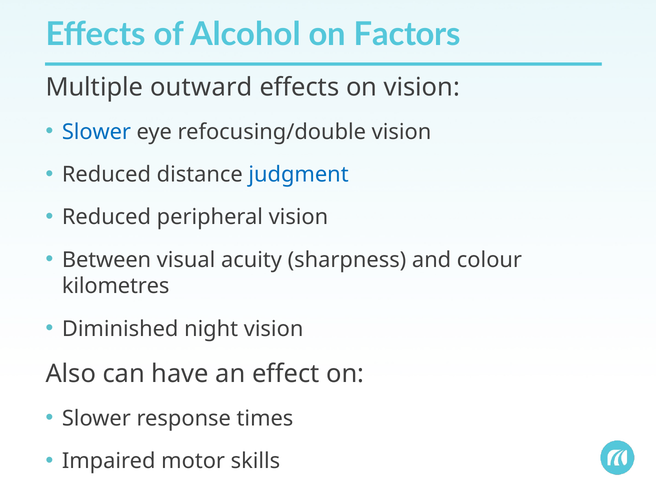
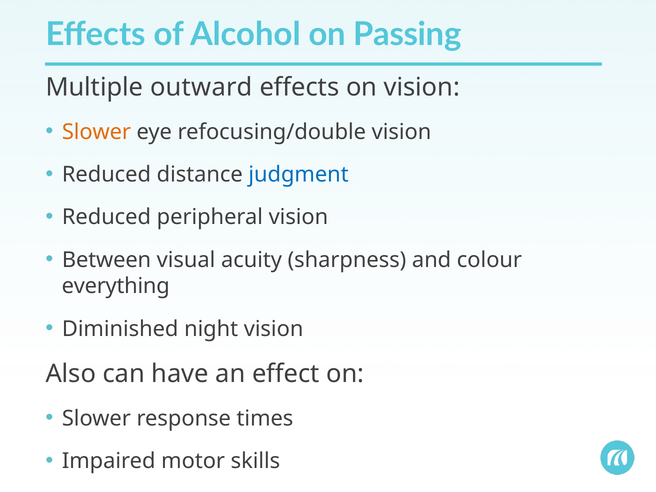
Factors: Factors -> Passing (407, 34)
Slower colour: blue -> orange (96, 132)
kilometres: kilometres -> everything (116, 286)
